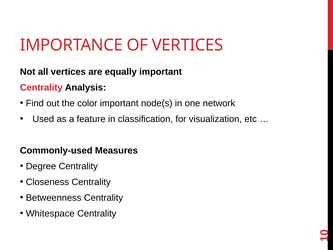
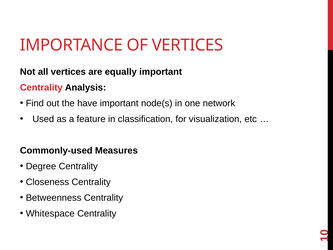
color: color -> have (87, 103)
